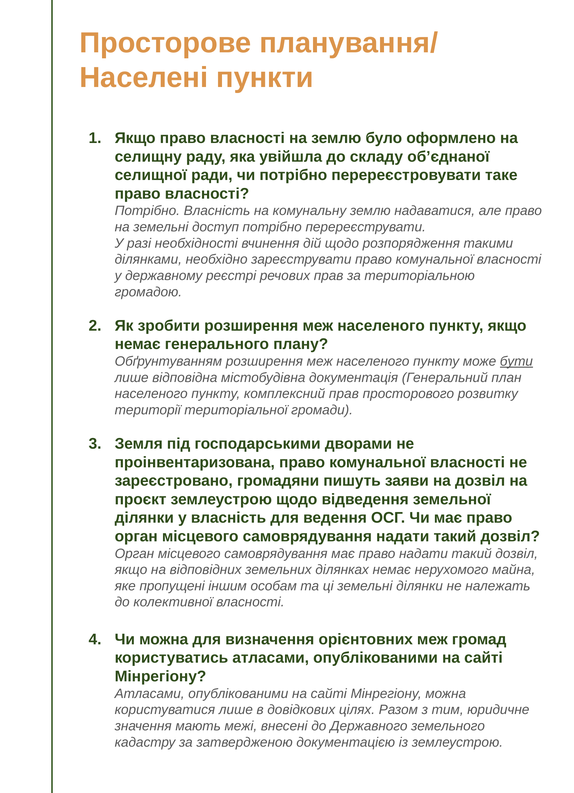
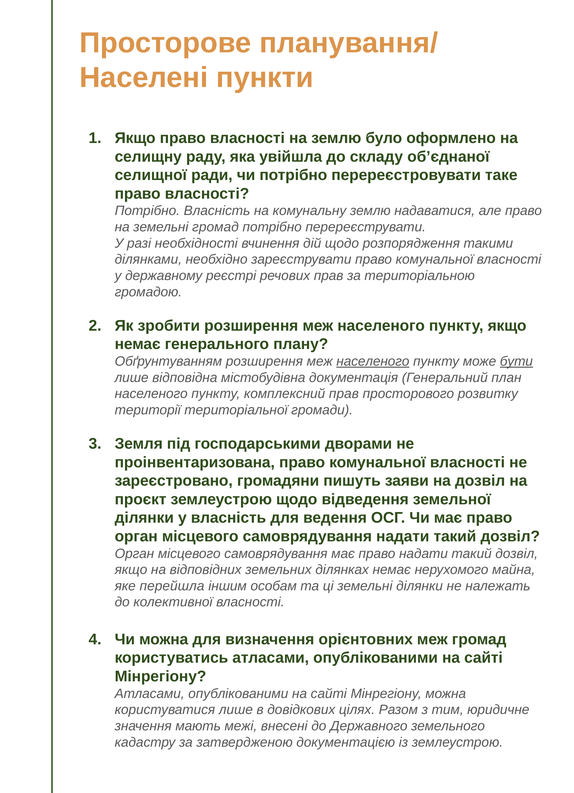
земельні доступ: доступ -> громад (215, 227)
населеного underline: none -> present (373, 361)
пропущені: пропущені -> перейшла (172, 586)
